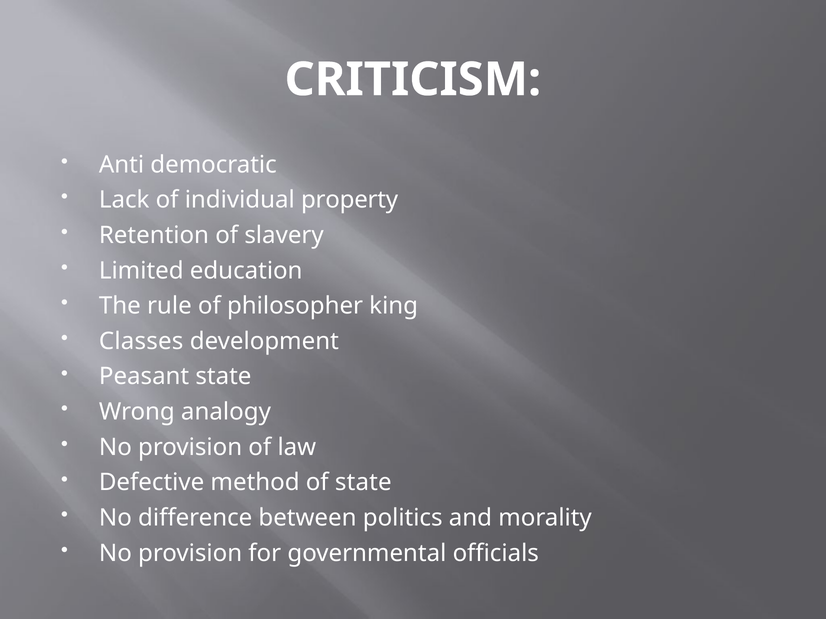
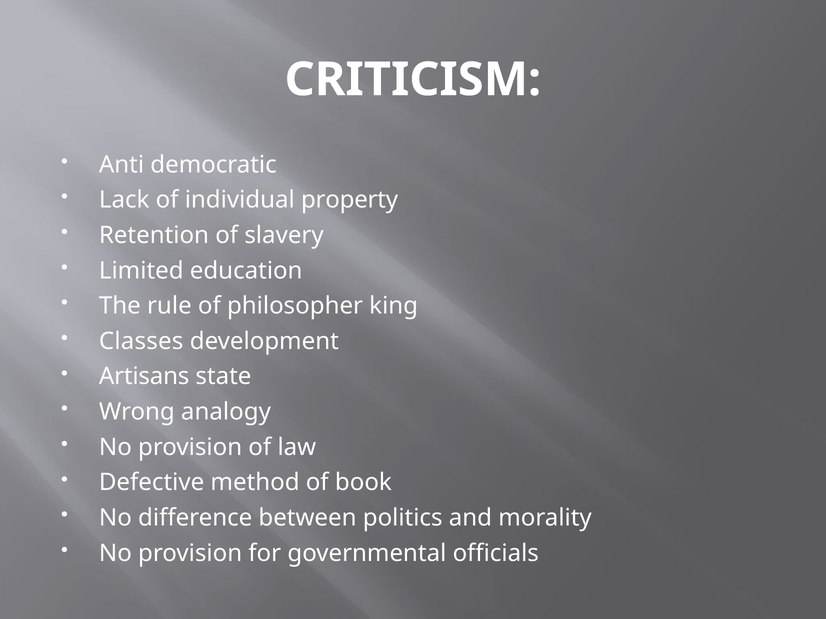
Peasant: Peasant -> Artisans (144, 377)
of state: state -> book (363, 483)
